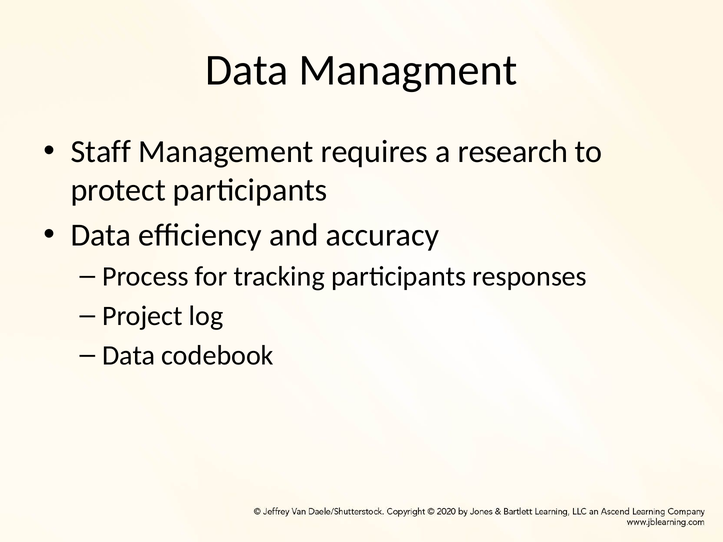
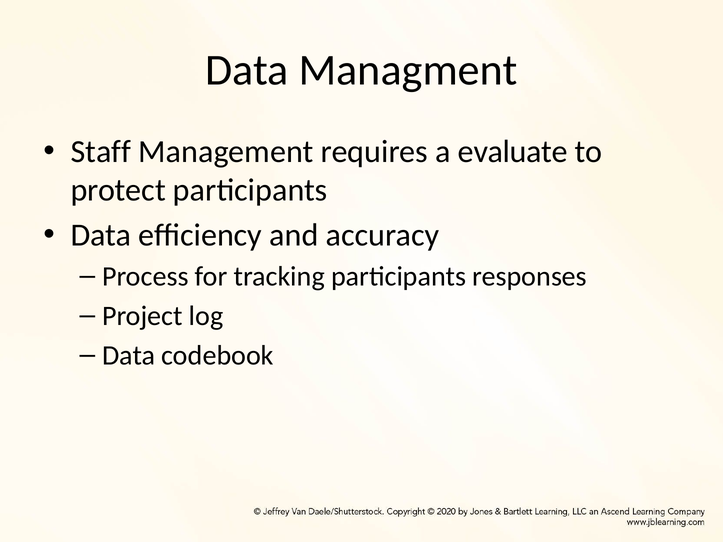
research: research -> evaluate (513, 152)
